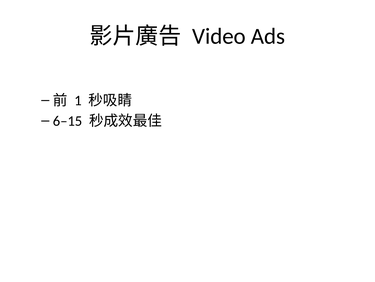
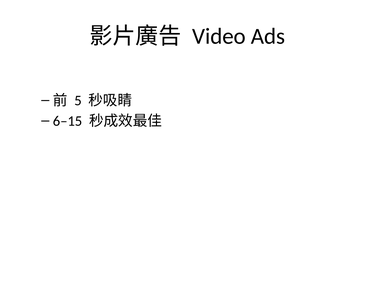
1: 1 -> 5 (78, 100)
